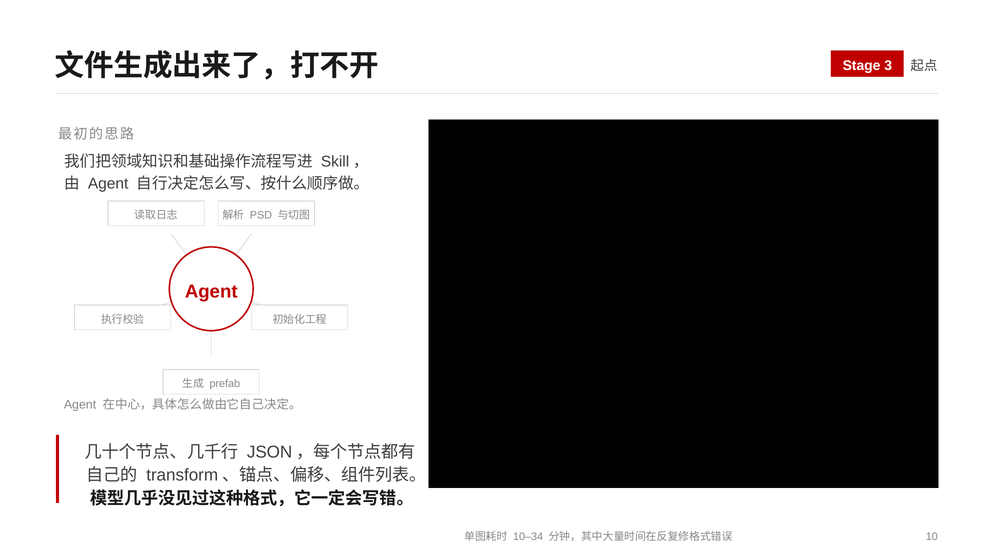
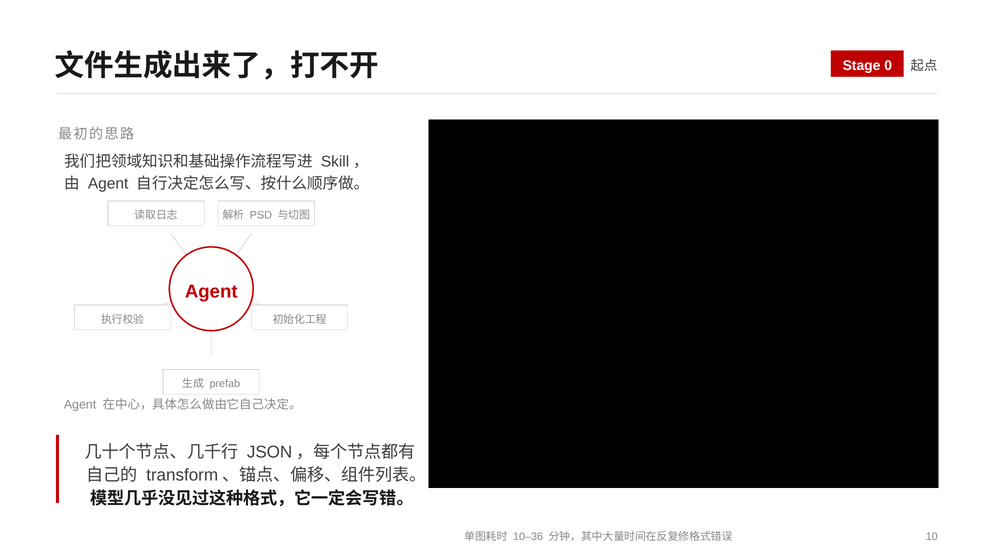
3: 3 -> 0 (888, 66)
10–34: 10–34 -> 10–36 (528, 537)
